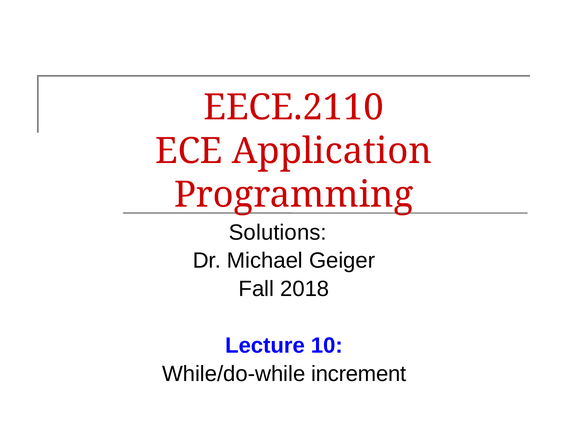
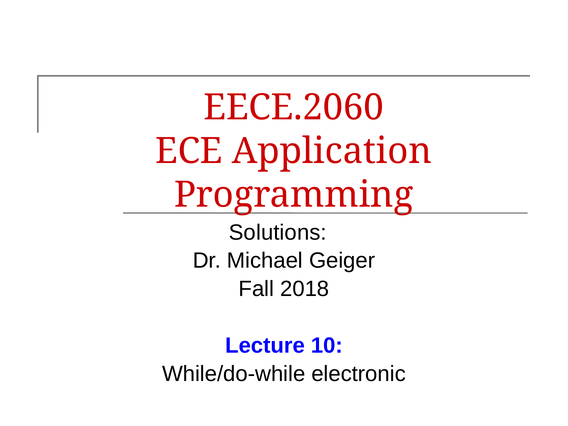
EECE.2110: EECE.2110 -> EECE.2060 (294, 108)
increment: increment -> electronic (359, 374)
